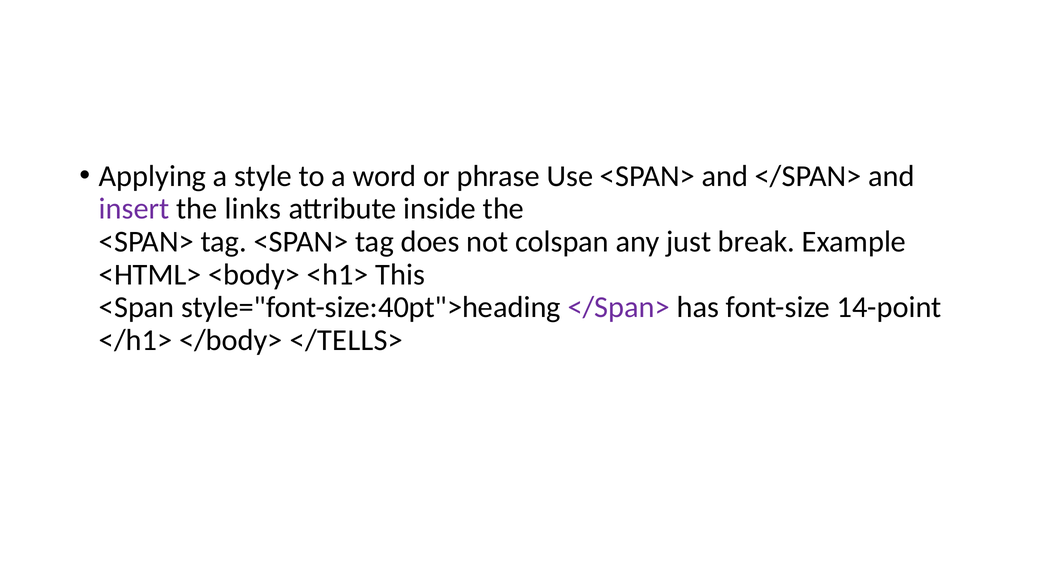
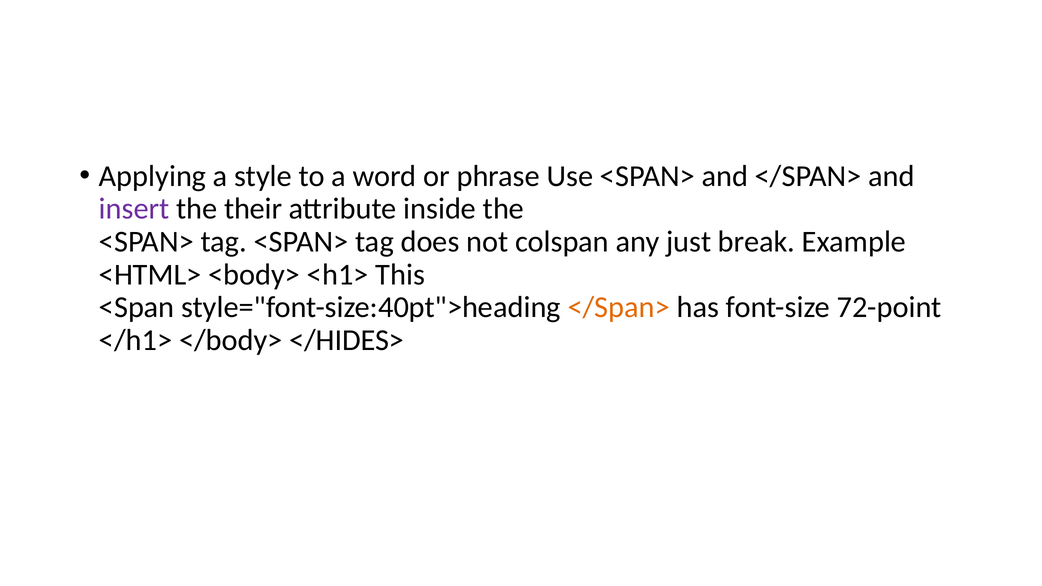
links: links -> their (253, 209)
</Span> colour: purple -> orange (619, 307)
14-point: 14-point -> 72-point (889, 307)
</TELLS>: </TELLS> -> </HIDES> (347, 340)
